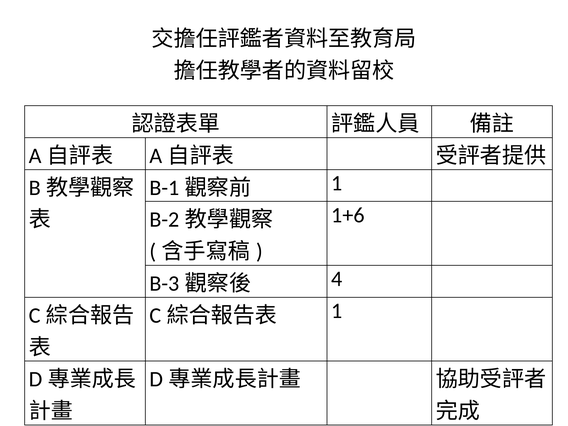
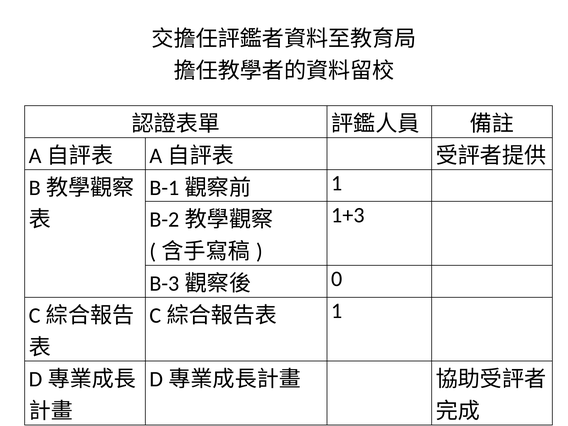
1+6: 1+6 -> 1+3 (348, 215)
4: 4 -> 0 (337, 279)
